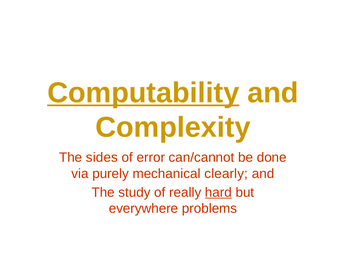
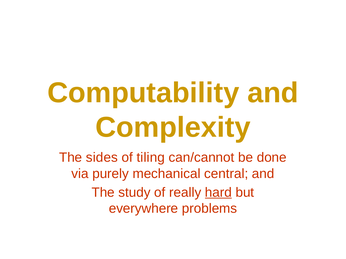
Computability underline: present -> none (143, 93)
error: error -> tiling (151, 158)
clearly: clearly -> central (226, 174)
